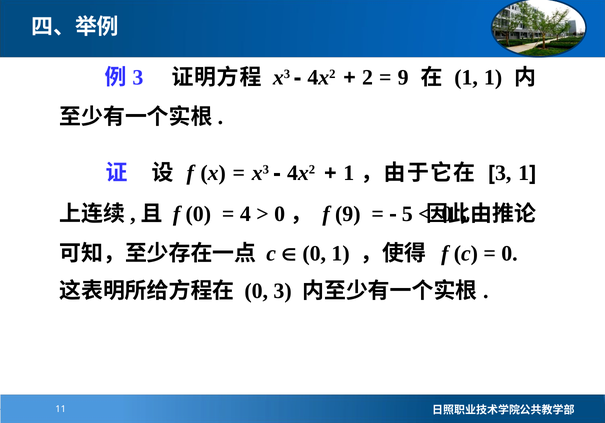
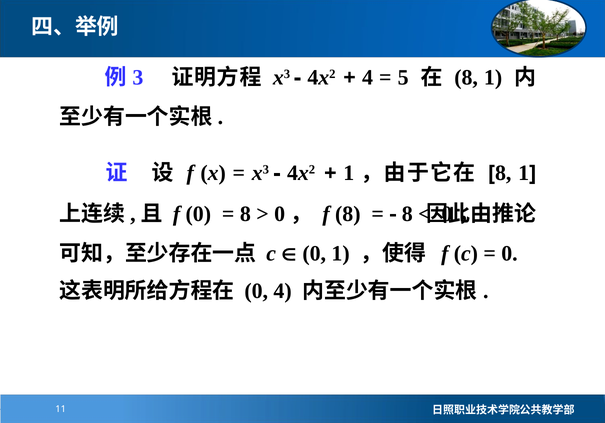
2: 2 -> 4 (368, 77)
9: 9 -> 5 (403, 77)
1: 1 -> 8 (466, 77)
3: 3 -> 8 (503, 173)
4: 4 -> 8 (245, 214)
f 9: 9 -> 8 (348, 214)
5: 5 -> 8 (407, 214)
0 3: 3 -> 4 (283, 291)
